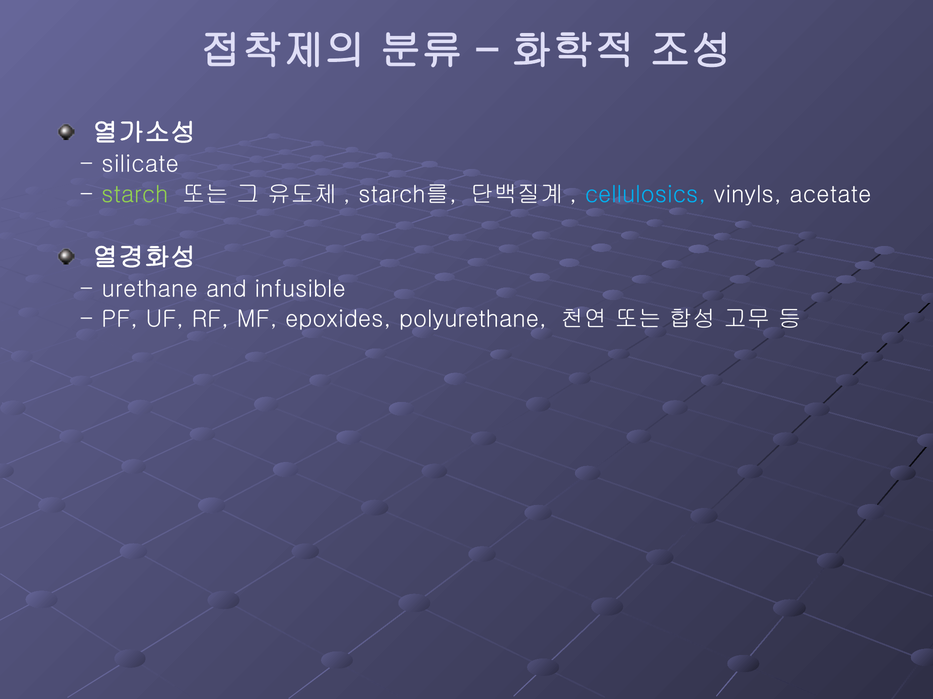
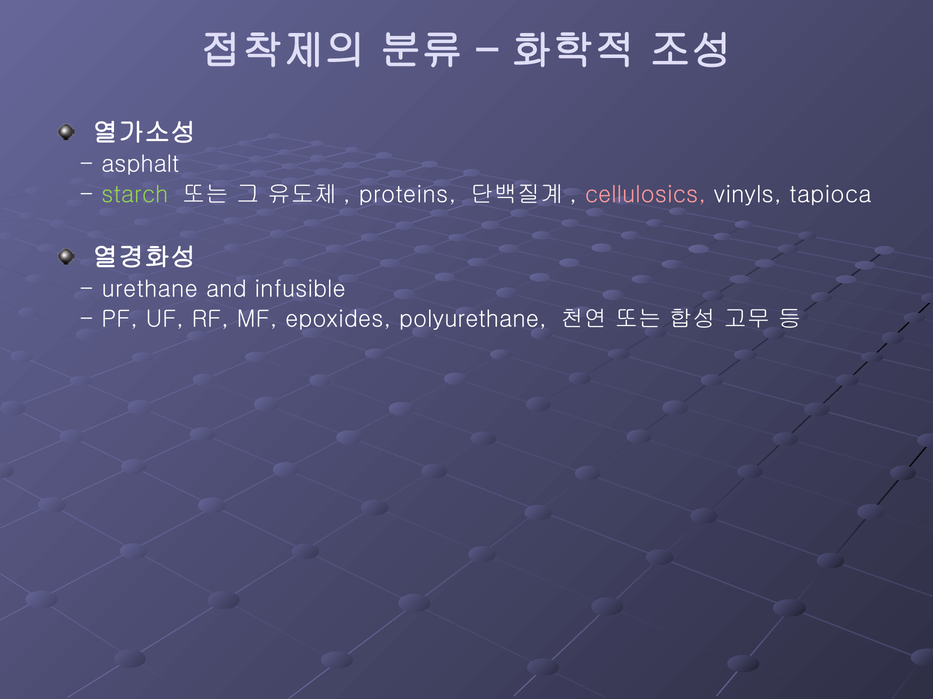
silicate: silicate -> asphalt (140, 164)
starch를: starch를 -> proteins (408, 195)
cellulosics colour: light blue -> pink (645, 195)
acetate: acetate -> tapioca (830, 195)
